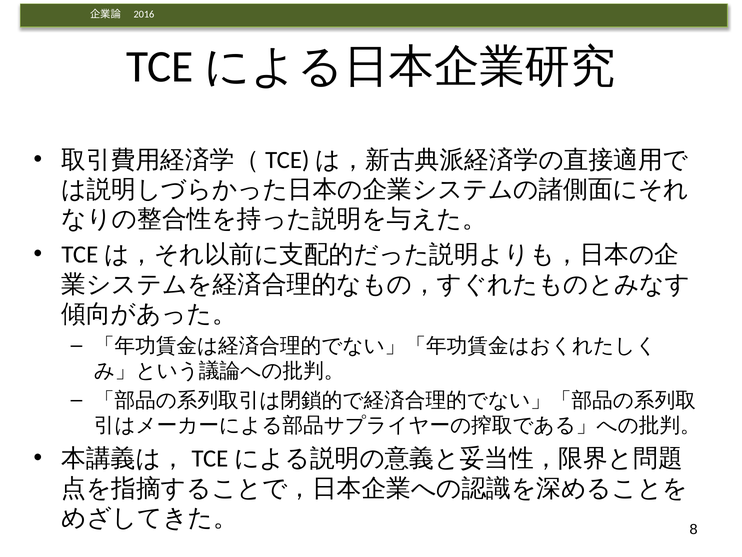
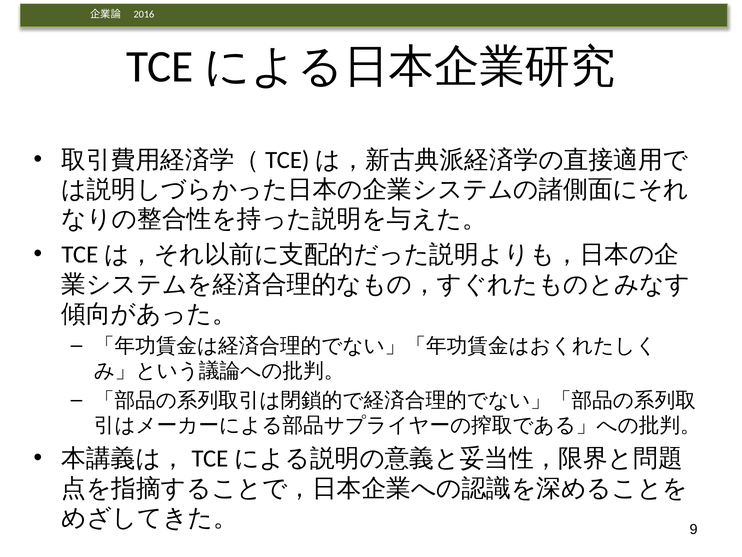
8: 8 -> 9 (694, 529)
